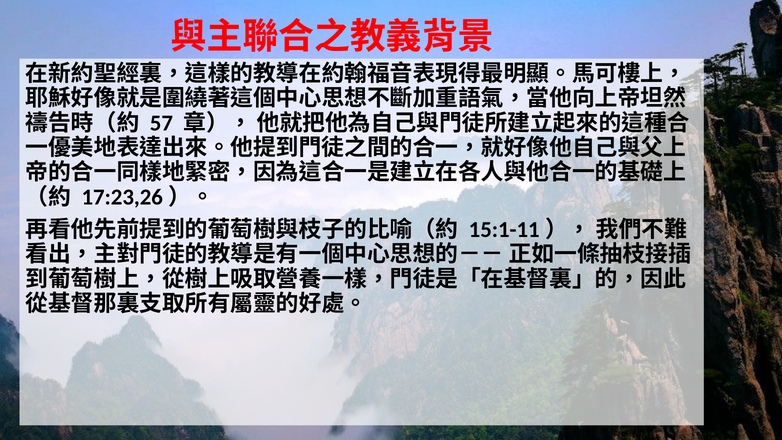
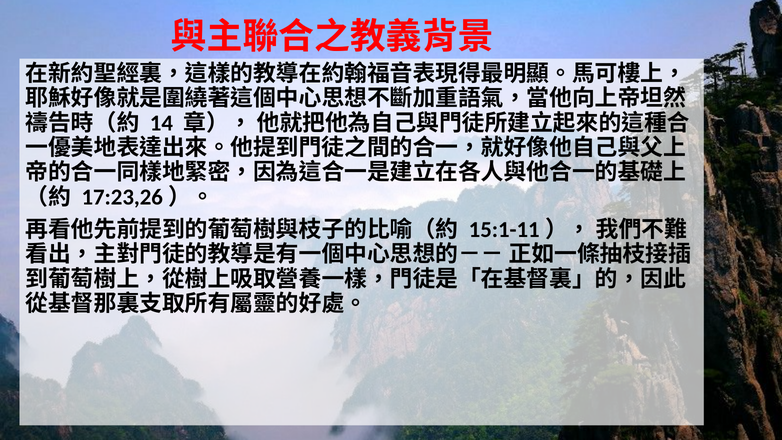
57: 57 -> 14 (161, 123)
